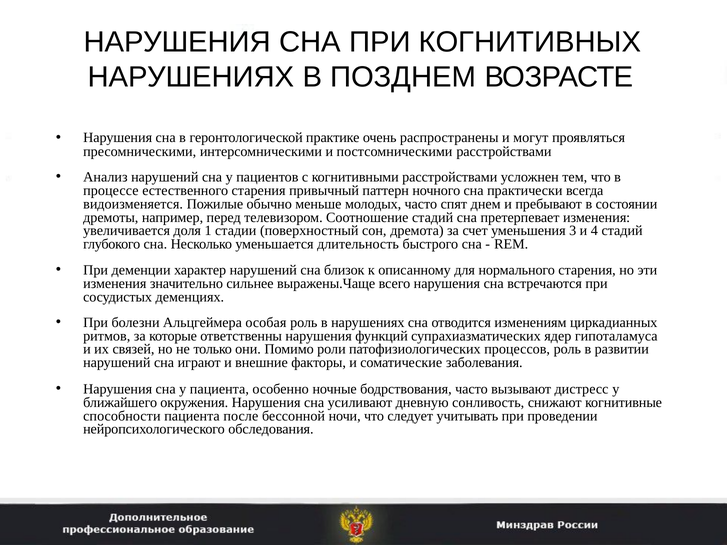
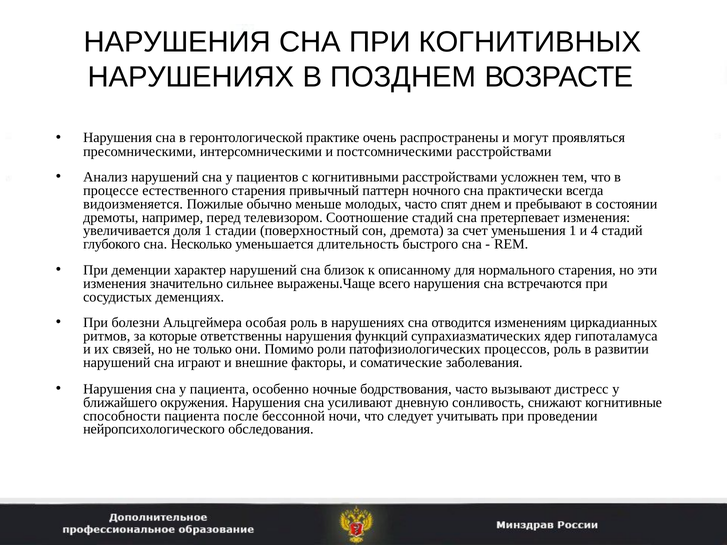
уменьшения 3: 3 -> 1 (573, 231)
